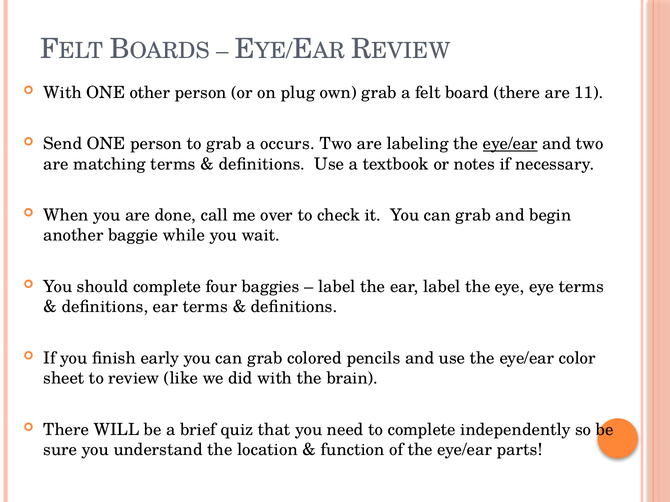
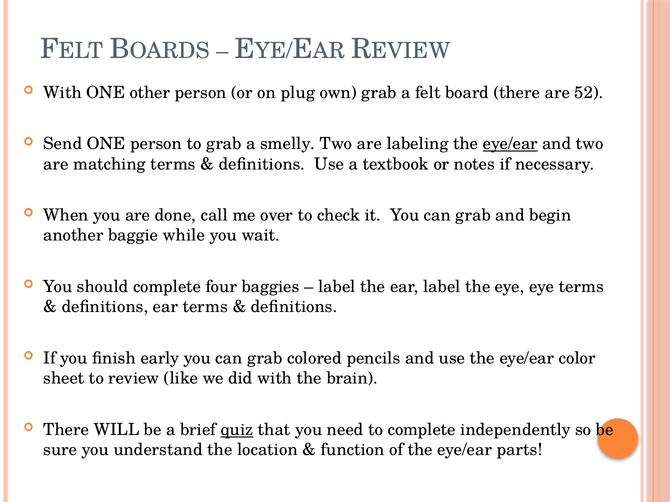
11: 11 -> 52 (589, 93)
occurs: occurs -> smelly (288, 144)
quiz underline: none -> present (237, 430)
